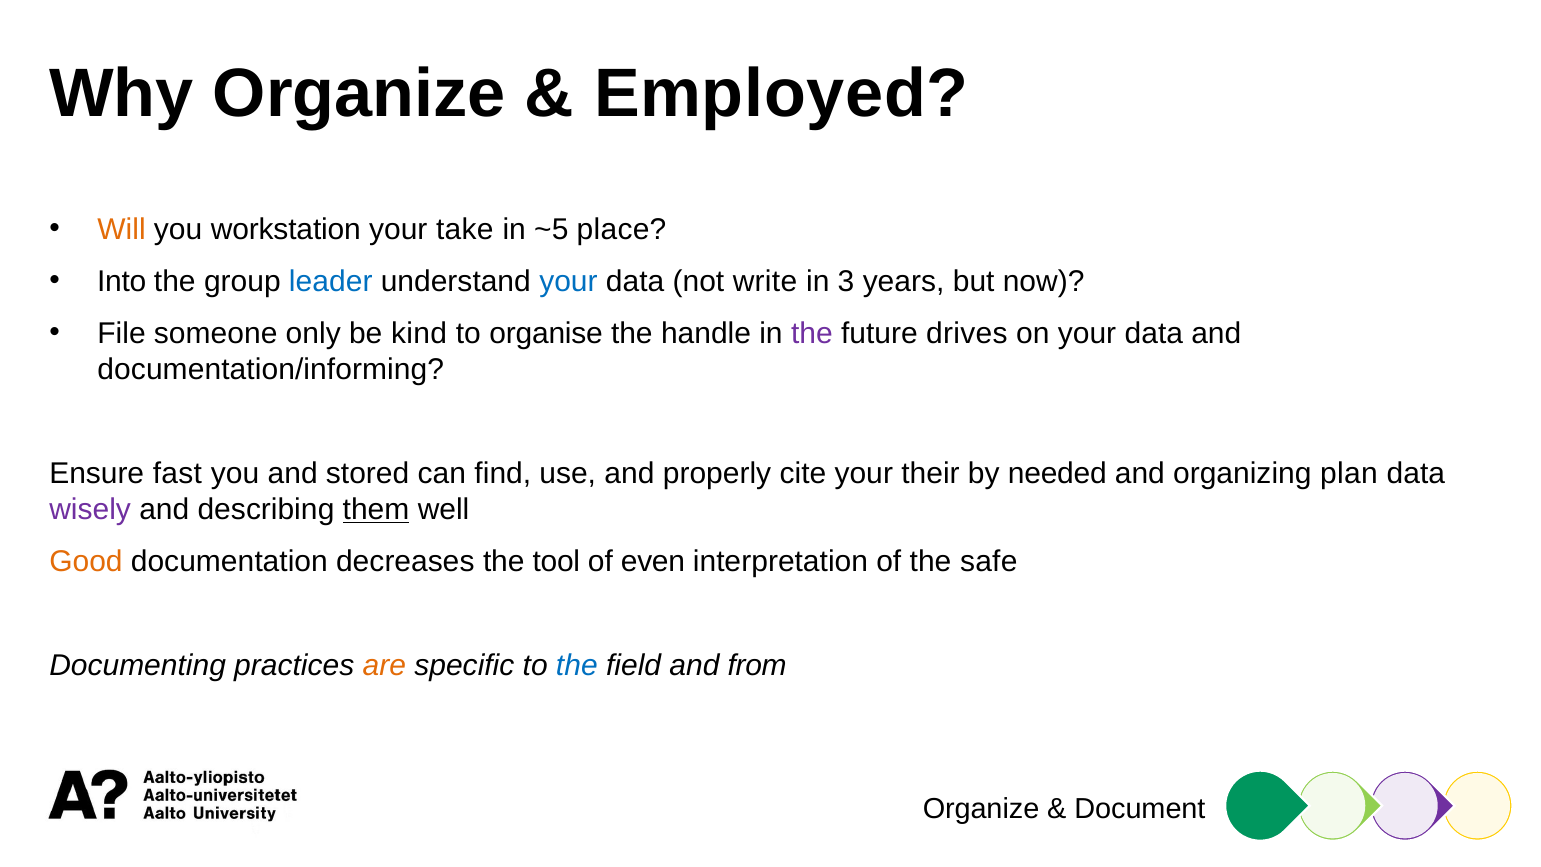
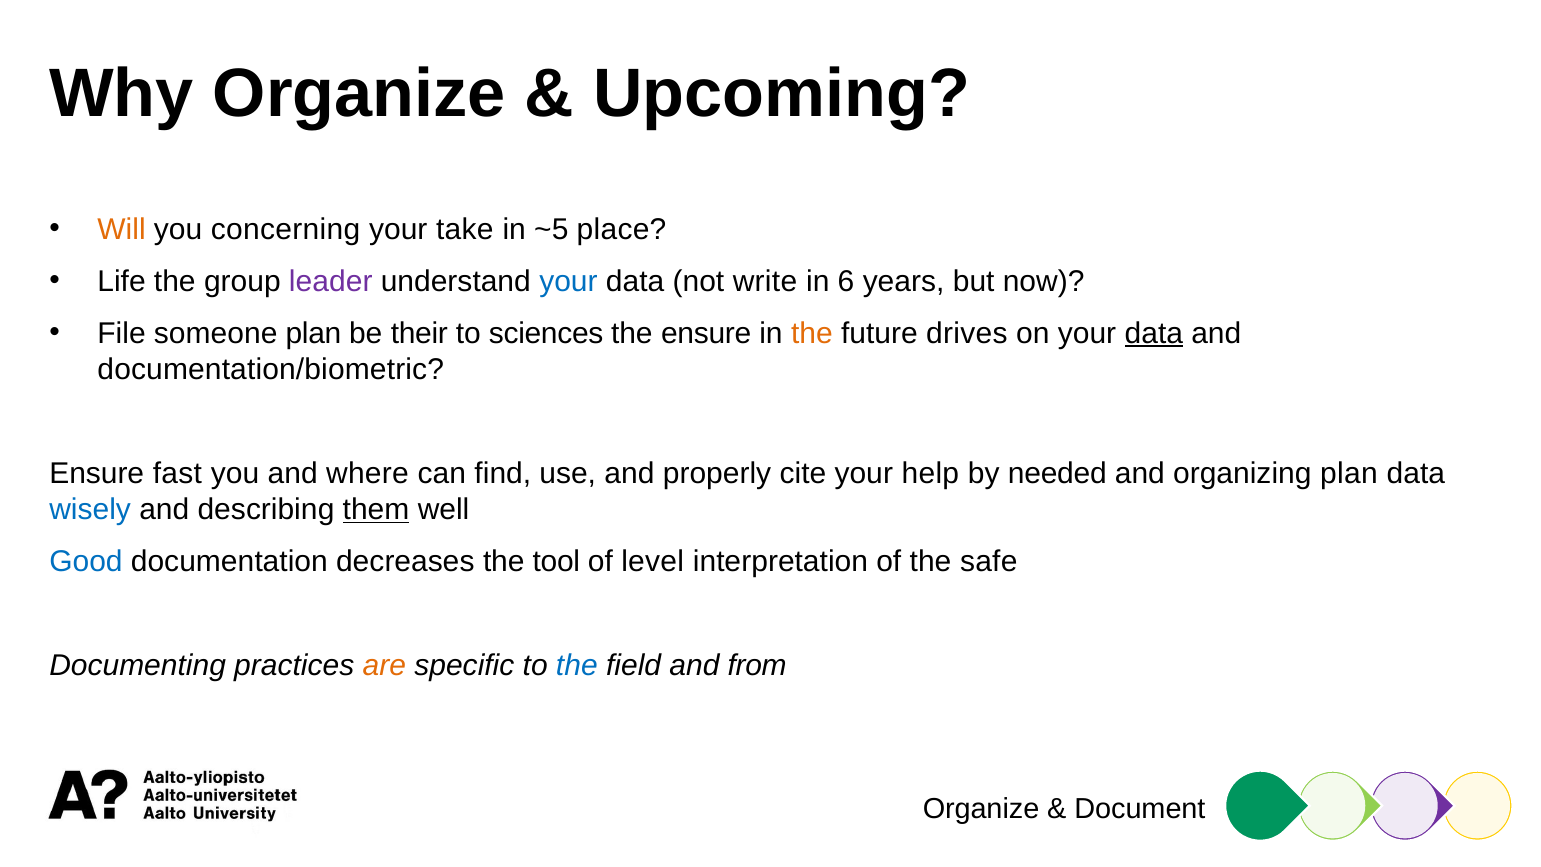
Employed: Employed -> Upcoming (782, 94)
workstation: workstation -> concerning (286, 229)
Into: Into -> Life (122, 281)
leader colour: blue -> purple (331, 281)
3: 3 -> 6 (846, 281)
someone only: only -> plan (313, 333)
kind: kind -> their (419, 333)
organise: organise -> sciences (546, 333)
the handle: handle -> ensure (706, 333)
the colour: purple -> orange (812, 333)
data underline: none -> present (1154, 333)
documentation/informing: documentation/informing -> documentation/biometric (271, 369)
stored: stored -> where (368, 474)
their: their -> help (930, 474)
wisely colour: purple -> blue (90, 509)
Good colour: orange -> blue (86, 562)
even: even -> level (653, 562)
